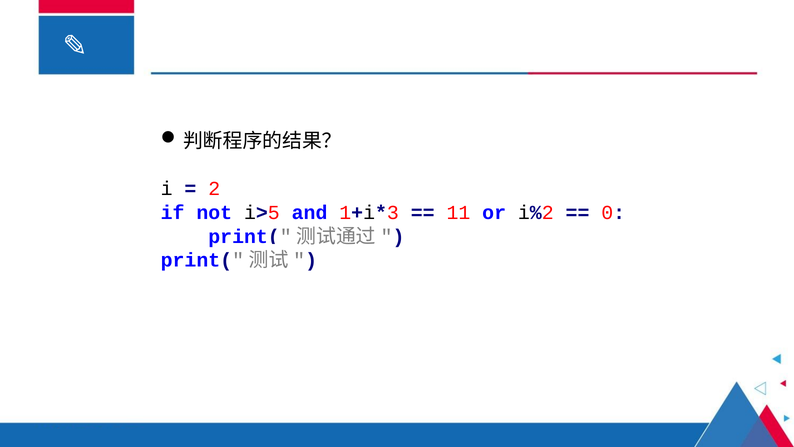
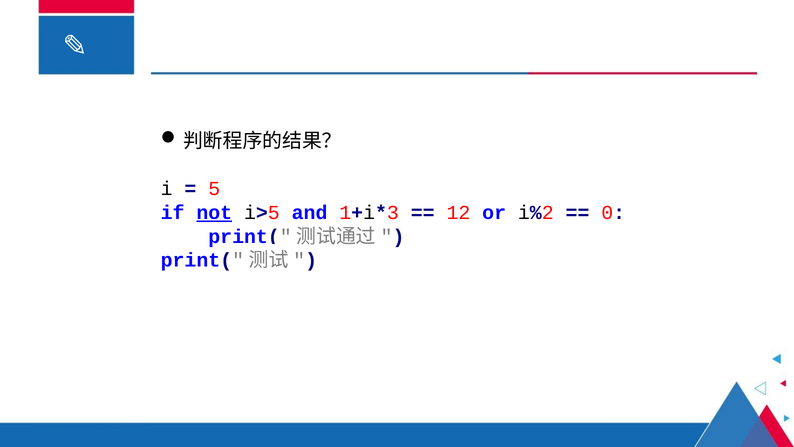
2: 2 -> 5 (214, 189)
not underline: none -> present (214, 212)
11: 11 -> 12 (458, 212)
